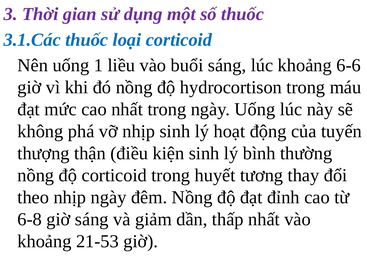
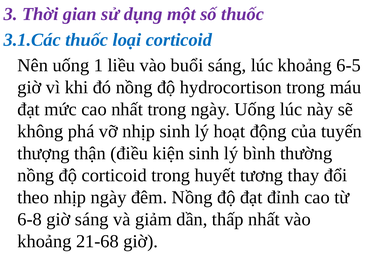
6-6: 6-6 -> 6-5 (349, 66)
21-53: 21-53 -> 21-68 (97, 242)
